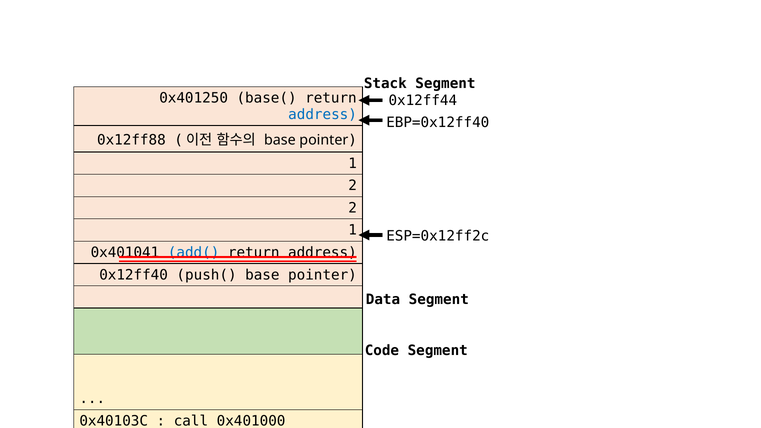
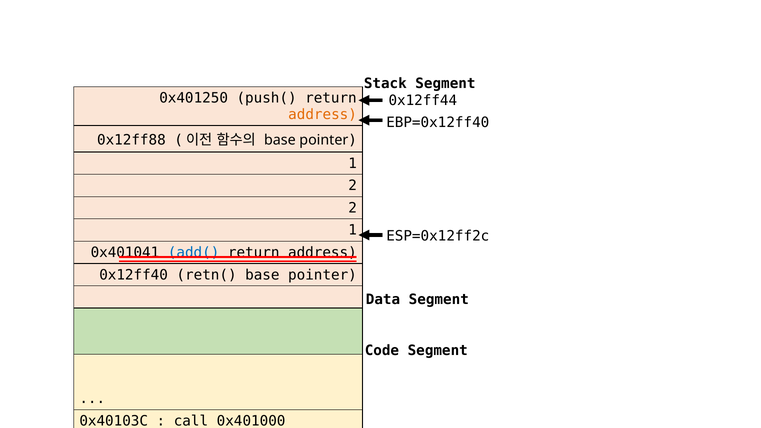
base(: base( -> push( (267, 98)
address colour: blue -> orange (323, 115)
push(: push( -> retn( (207, 275)
